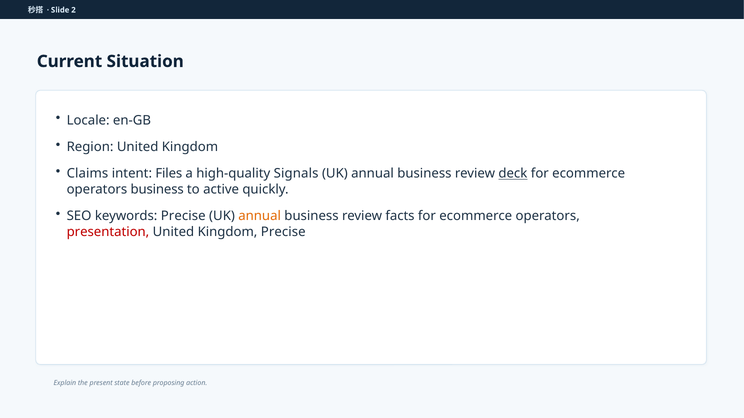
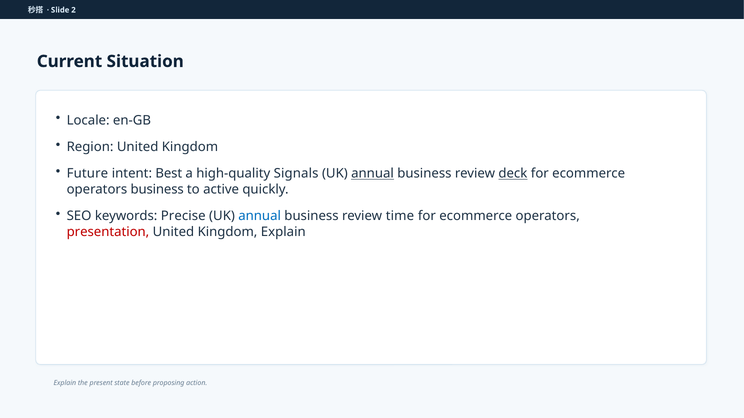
Claims: Claims -> Future (87, 174)
Files: Files -> Best (169, 174)
annual underline: none -> present (373, 174)
annual colour: orange -> blue (260, 216)
facts: facts -> time (400, 216)
Kingdom Precise: Precise -> Explain (283, 232)
